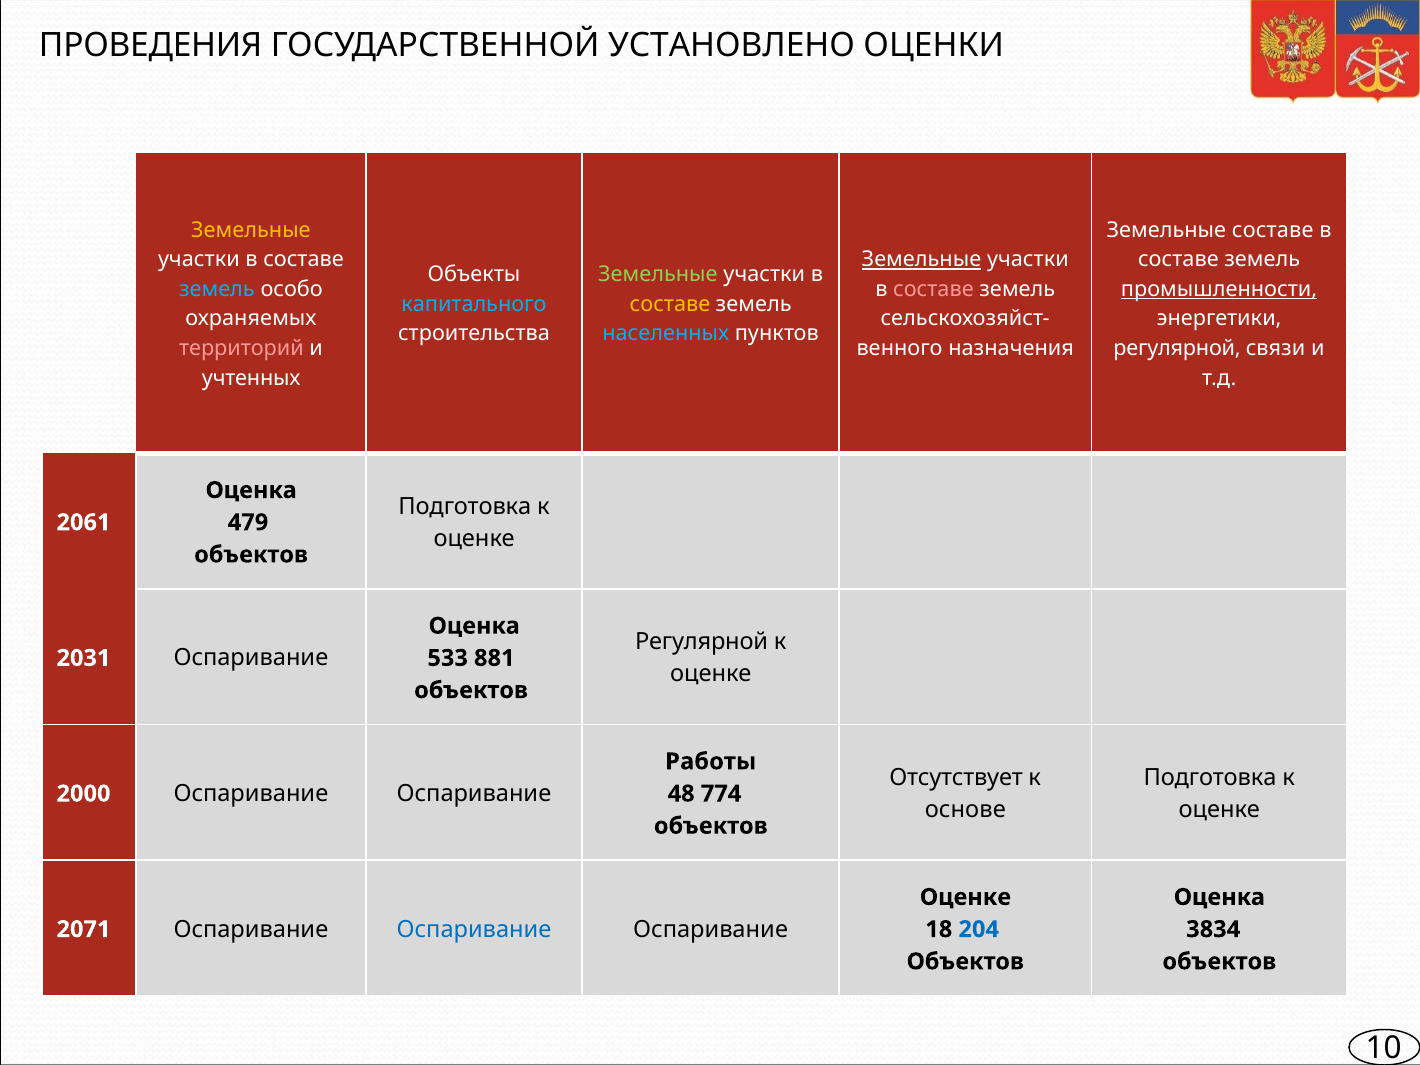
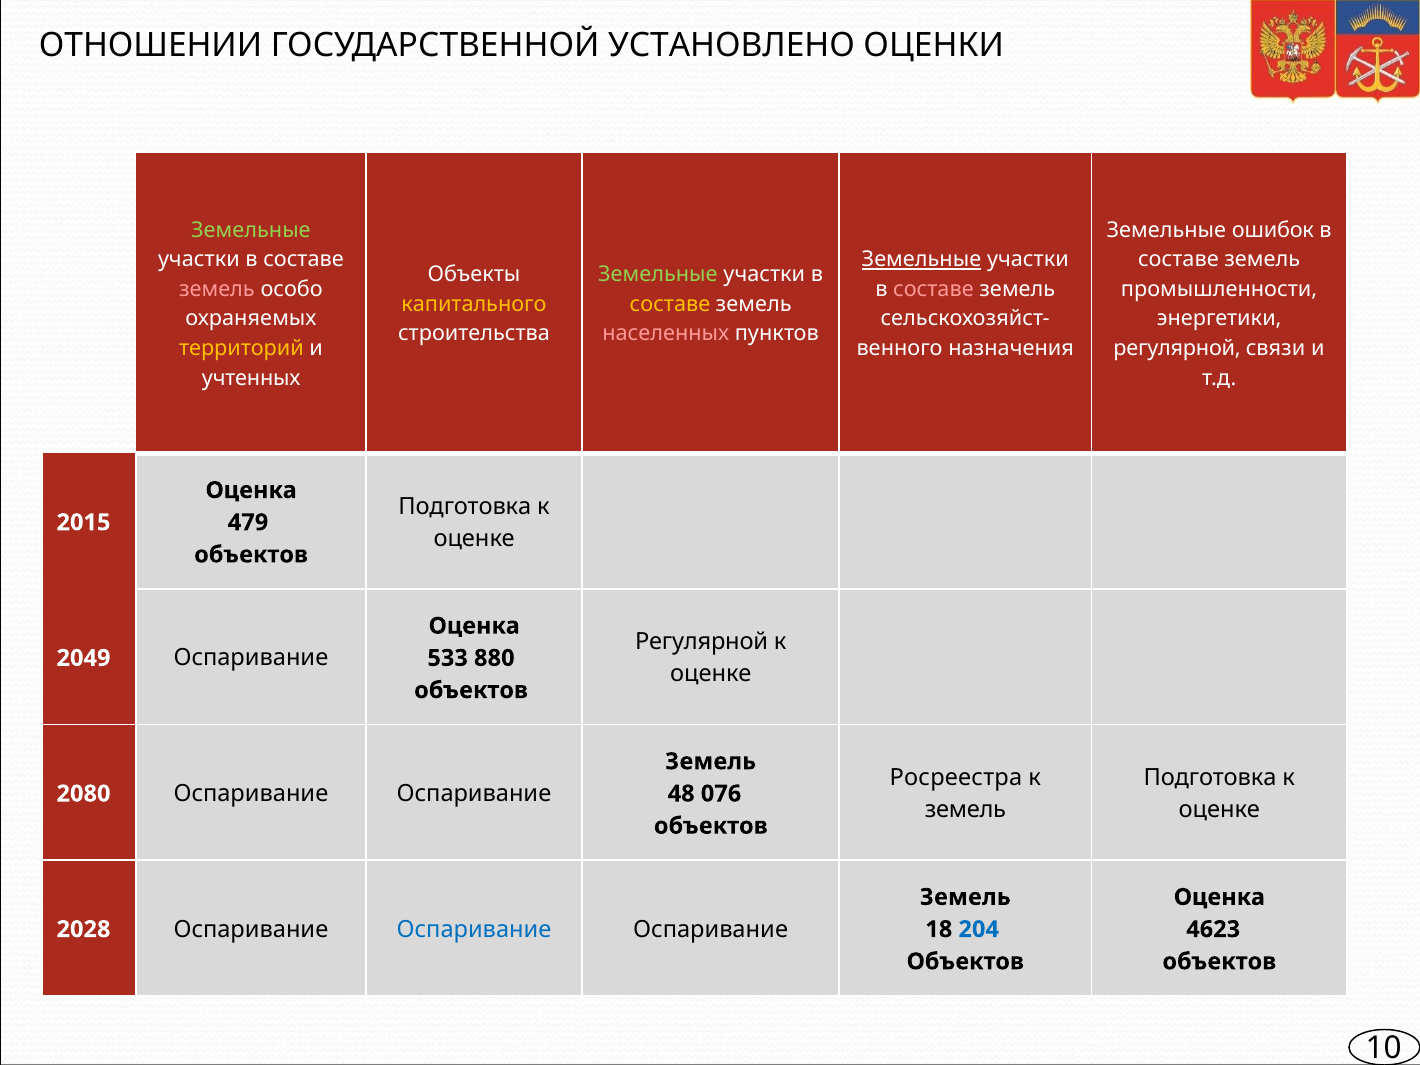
ПРОВЕДЕНИЯ: ПРОВЕДЕНИЯ -> ОТНОШЕНИИ (151, 45)
Земельные colour: yellow -> light green (251, 230)
Земельные составе: составе -> ошибок (1273, 230)
земель colour: light blue -> pink (217, 289)
промышленности underline: present -> none (1219, 289)
капитального colour: light blue -> yellow (474, 304)
населенных colour: light blue -> pink (666, 334)
территорий colour: pink -> yellow (241, 348)
2061: 2061 -> 2015 (84, 522)
2031: 2031 -> 2049 (84, 658)
881: 881 -> 880 (494, 658)
Работы: Работы -> Земель (711, 762)
Отсутствует: Отсутствует -> Росреестра (956, 778)
2000: 2000 -> 2080 (84, 794)
774: 774 -> 076 (721, 794)
основе: основе -> земель (965, 810)
Оценке: Оценке -> Земель (965, 897)
2071: 2071 -> 2028 (84, 929)
3834: 3834 -> 4623 (1213, 929)
